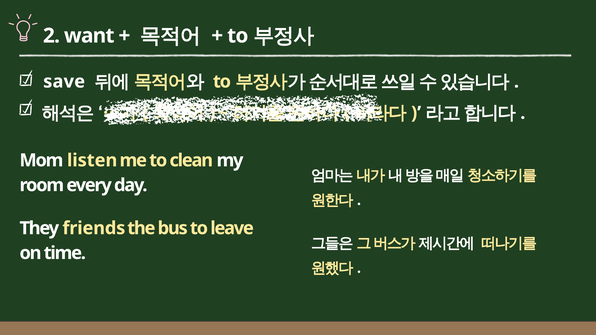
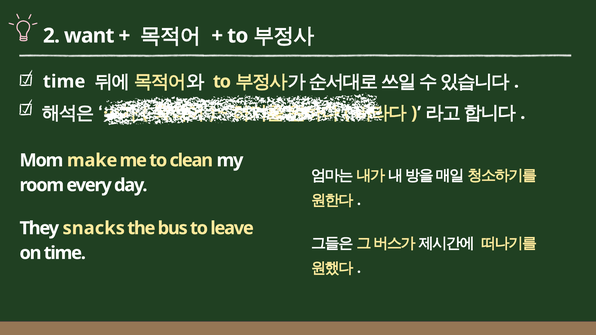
save: save -> time (64, 82)
listen: listen -> make (92, 160)
friends: friends -> snacks (94, 228)
